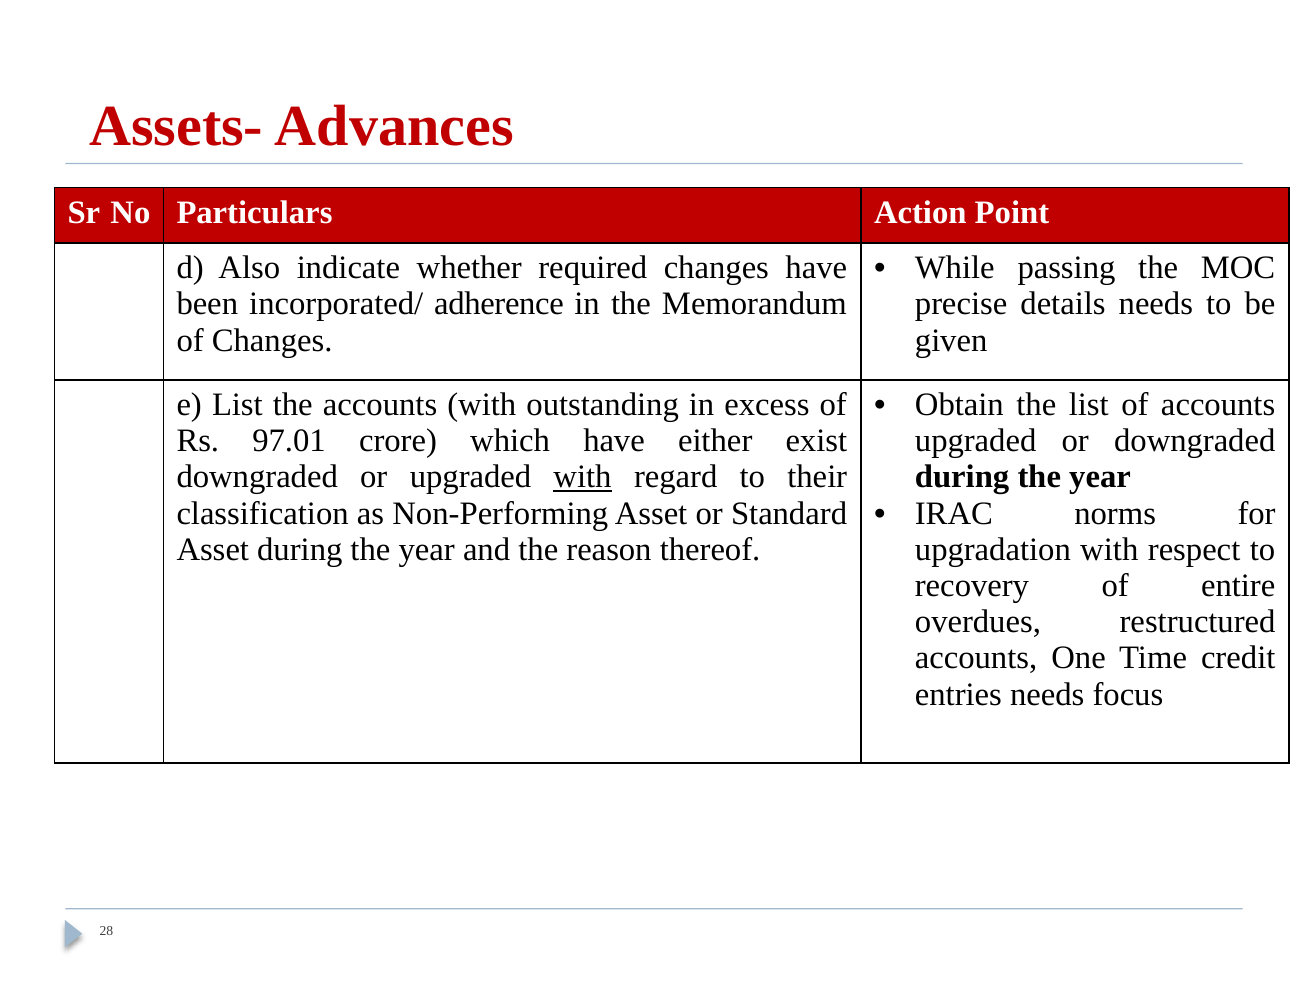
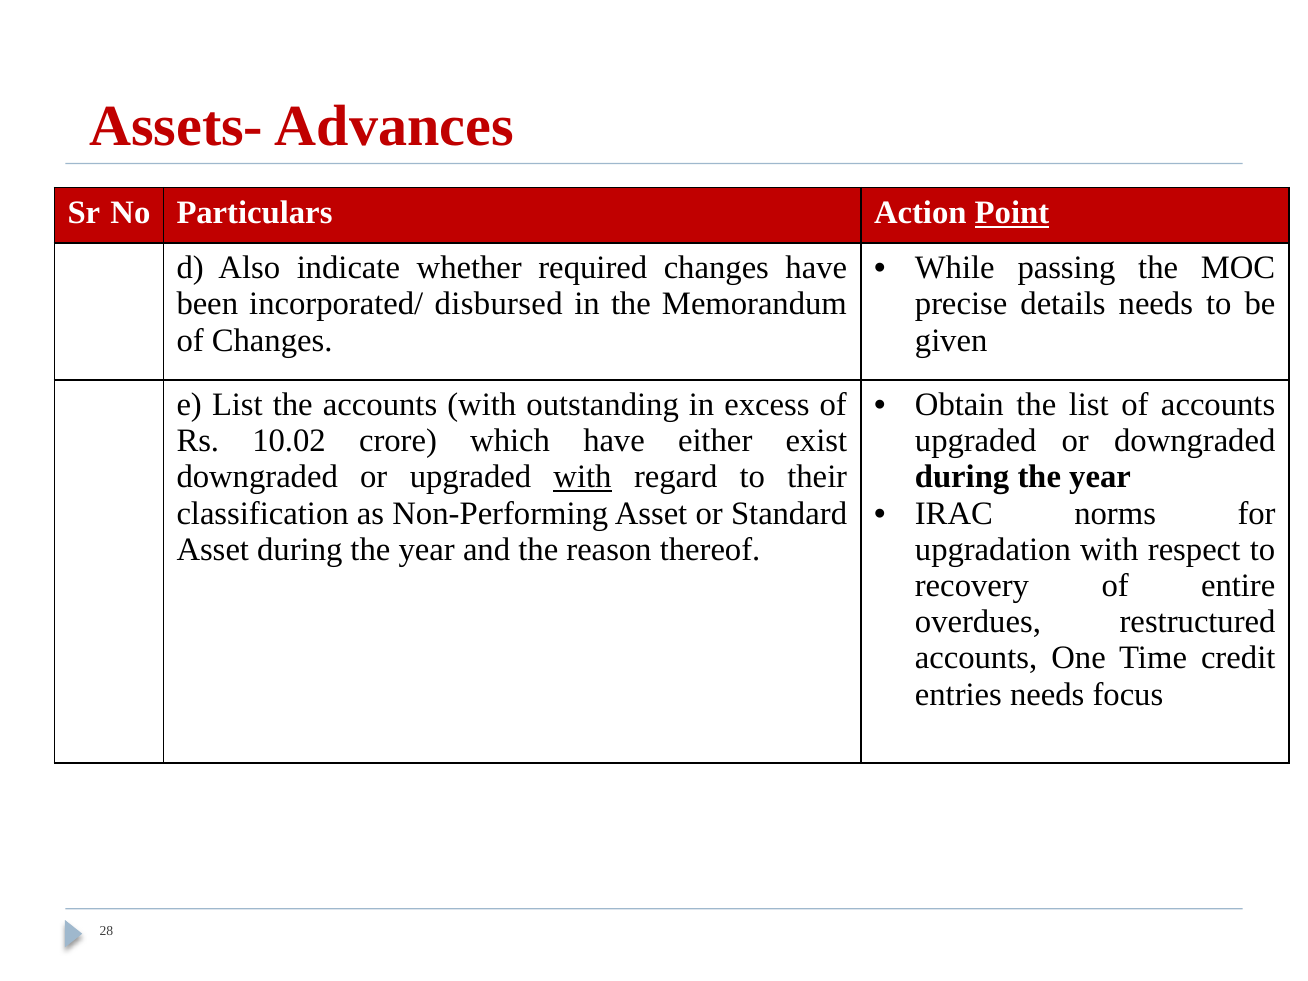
Point underline: none -> present (1012, 212)
adherence: adherence -> disbursed (499, 304)
97.01: 97.01 -> 10.02 (289, 441)
